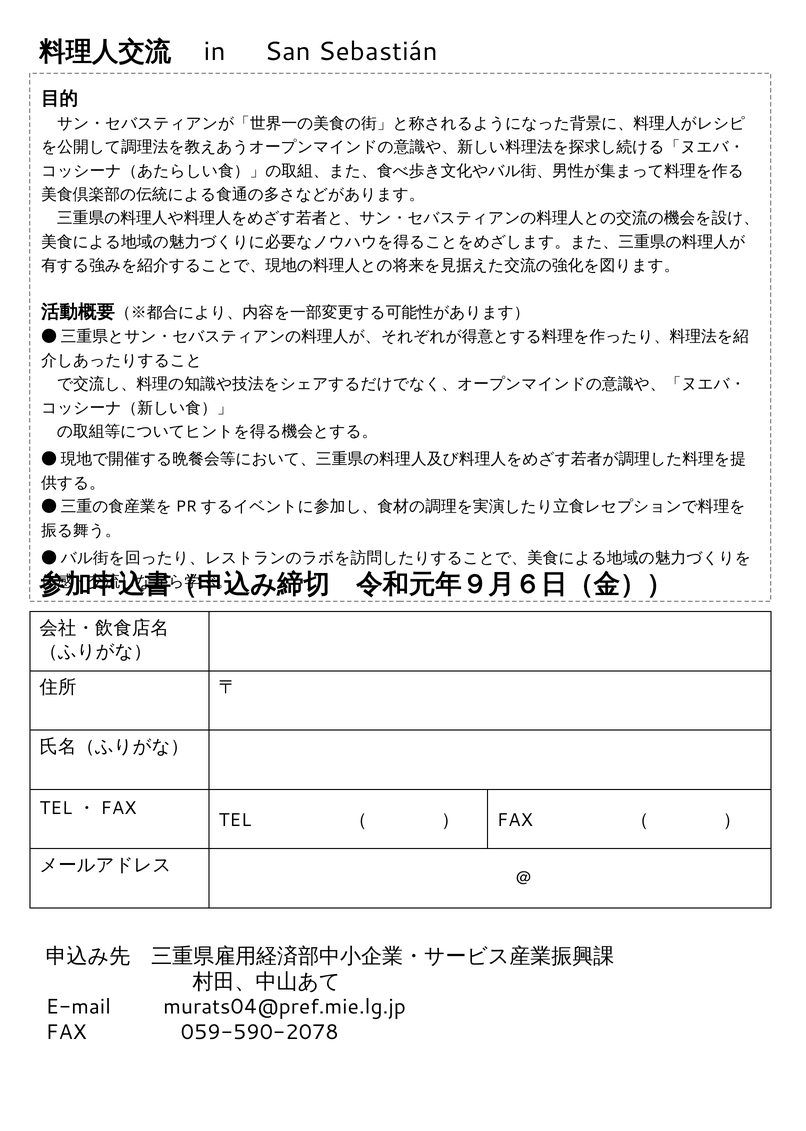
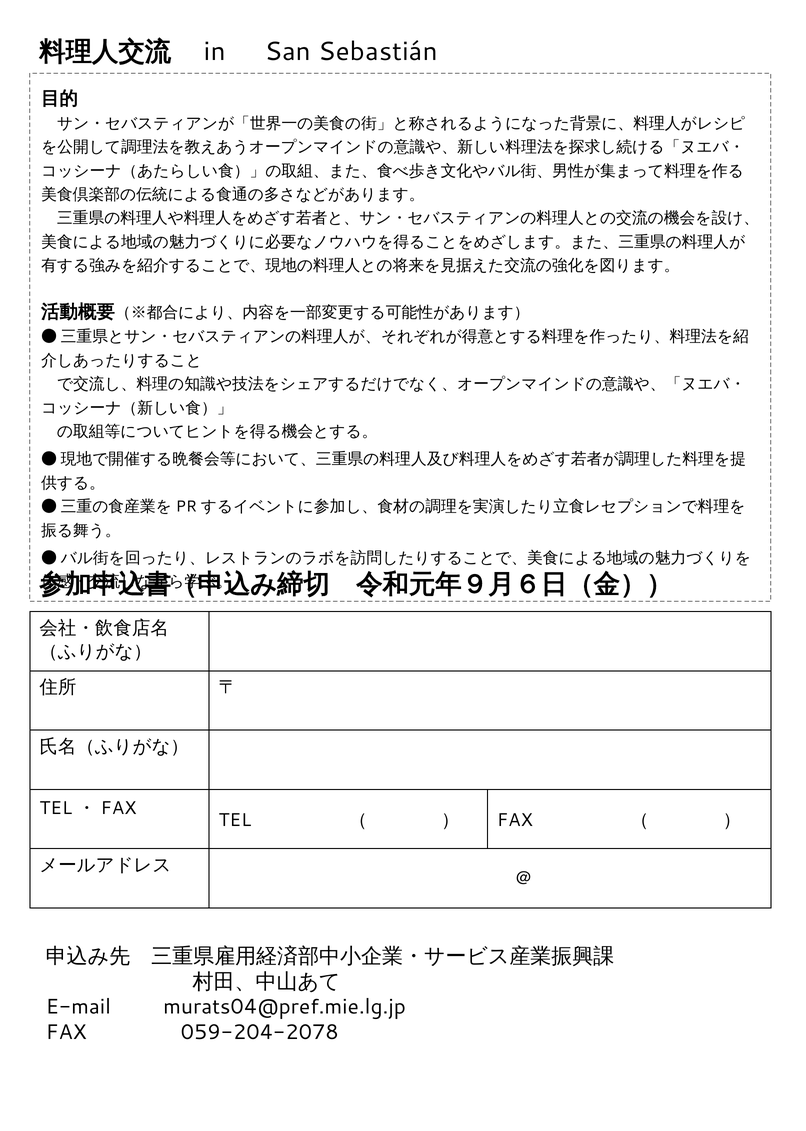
059-590-2078: 059-590-2078 -> 059-204-2078 (260, 1032)
